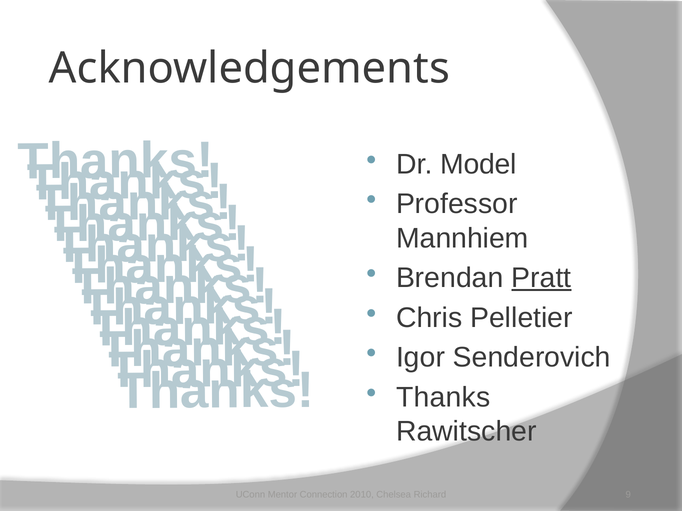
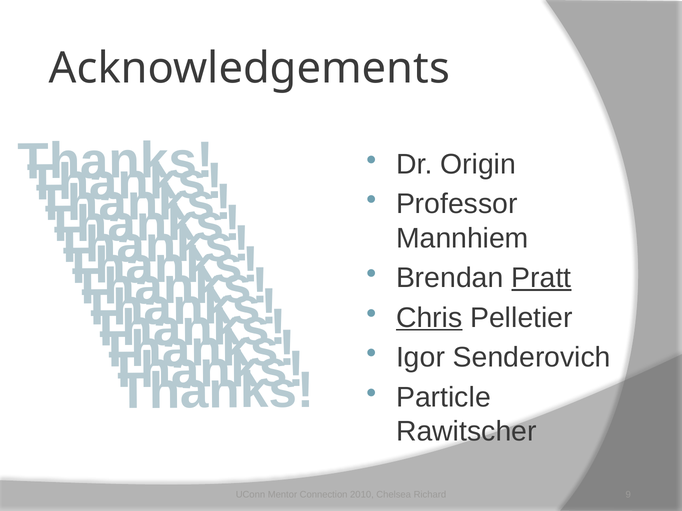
Model: Model -> Origin (478, 164)
Chris underline: none -> present (429, 318)
Thanks: Thanks -> Particle (443, 398)
